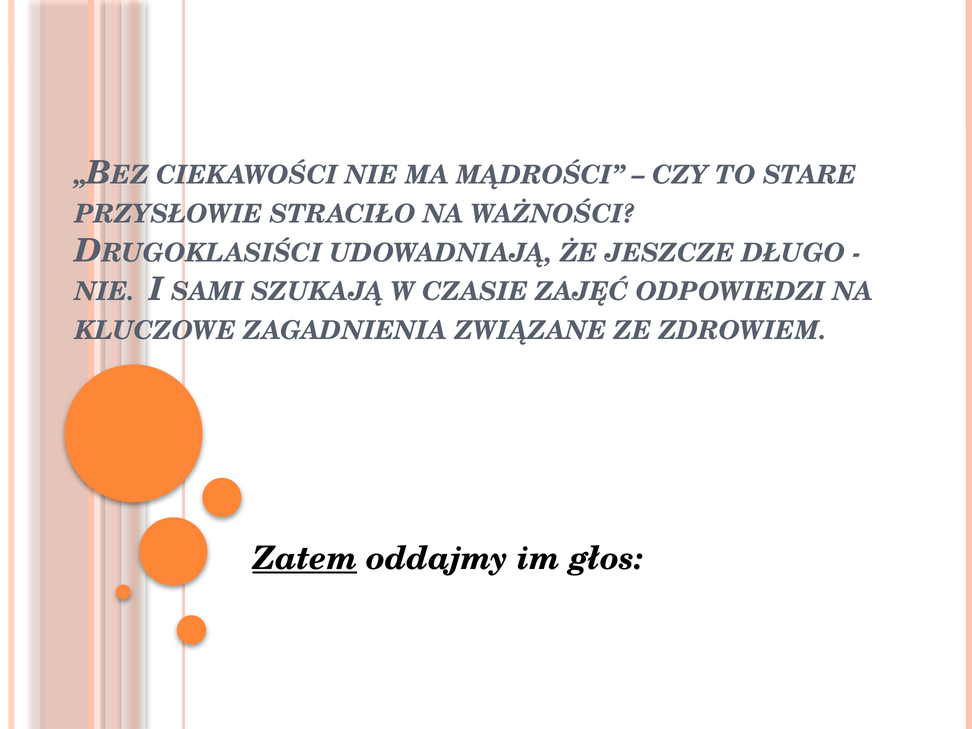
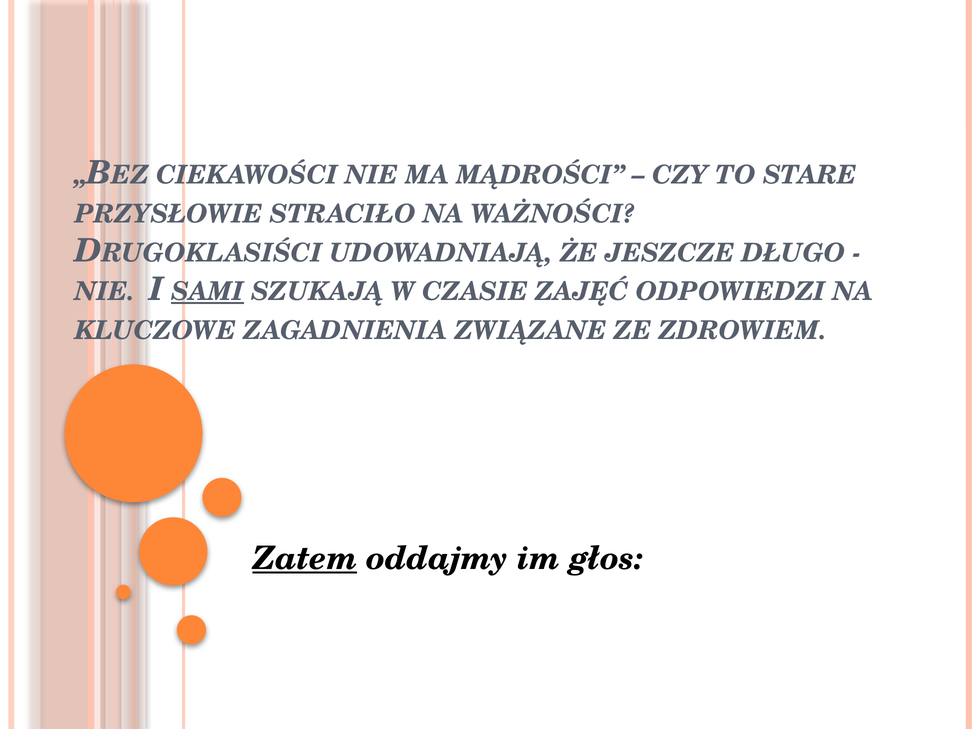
SAMI underline: none -> present (207, 292)
